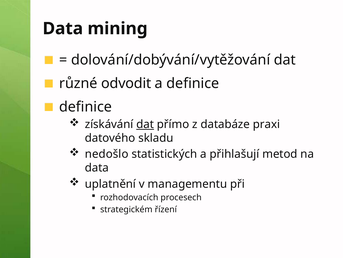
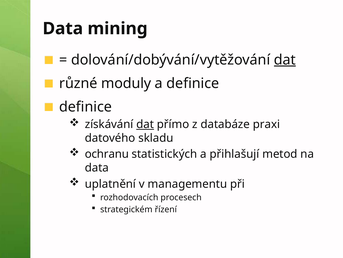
dat underline: none -> present (285, 60)
odvodit: odvodit -> moduly (126, 83)
nedošlo: nedošlo -> ochranu (107, 154)
